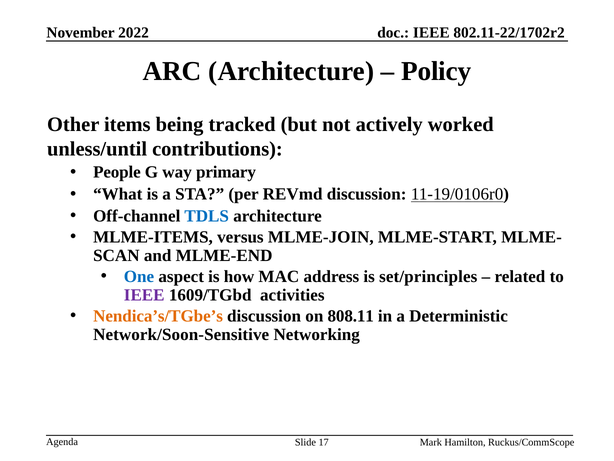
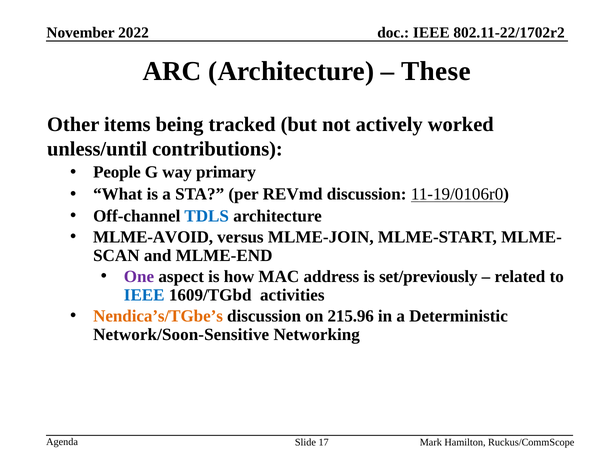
Policy: Policy -> These (436, 71)
MLME-ITEMS: MLME-ITEMS -> MLME-AVOID (153, 237)
One colour: blue -> purple (139, 276)
set/principles: set/principles -> set/previously (428, 276)
IEEE colour: purple -> blue (144, 295)
808.11: 808.11 -> 215.96 (351, 316)
